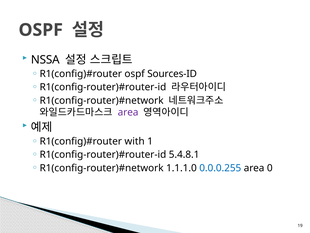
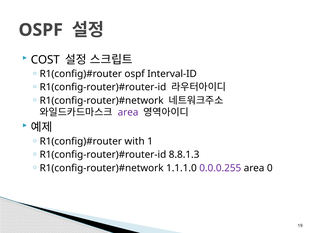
NSSA: NSSA -> COST (45, 60)
Sources-ID: Sources-ID -> Interval-ID (172, 74)
5.4.8.1: 5.4.8.1 -> 8.8.1.3 (184, 154)
0.0.0.255 colour: blue -> purple (220, 168)
